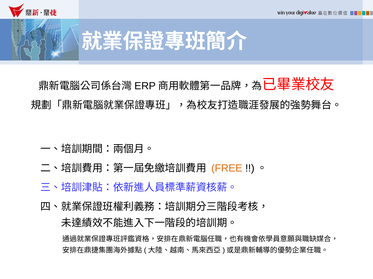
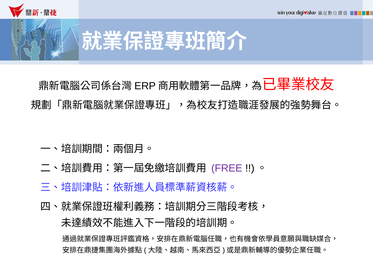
FREE colour: orange -> purple (227, 169)
